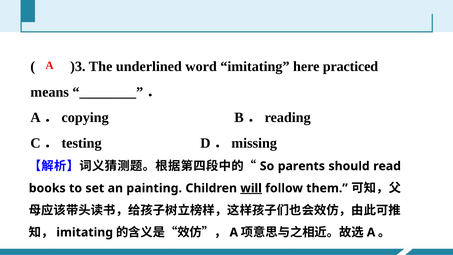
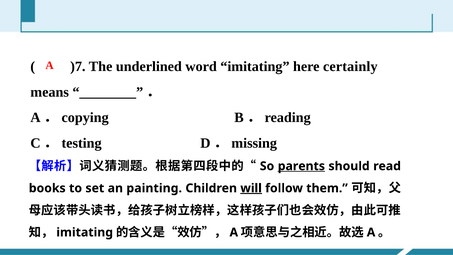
)3: )3 -> )7 (78, 67)
practiced: practiced -> certainly (350, 67)
parents underline: none -> present (301, 166)
